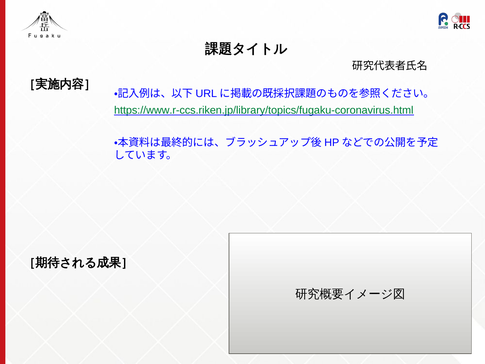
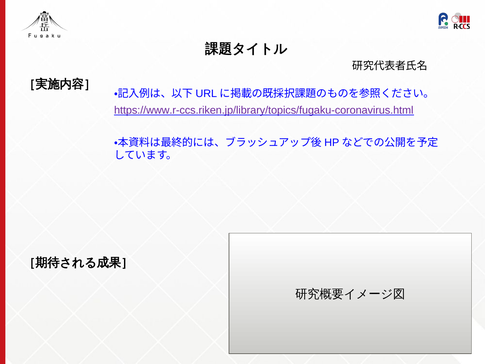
https://www.r-ccs.riken.jp/library/topics/fugaku-coronavirus.html colour: green -> purple (264, 110)
